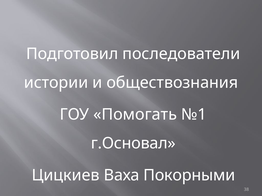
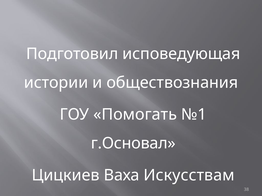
последователи: последователи -> исповедующая (181, 54)
Покорными: Покорными -> Искусствам (189, 176)
